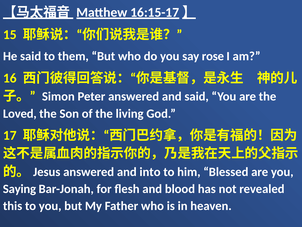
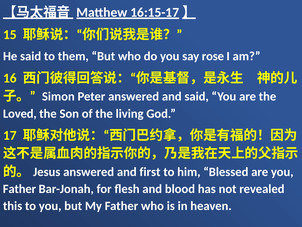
into: into -> first (150, 172)
Saying: Saying -> Father (19, 189)
